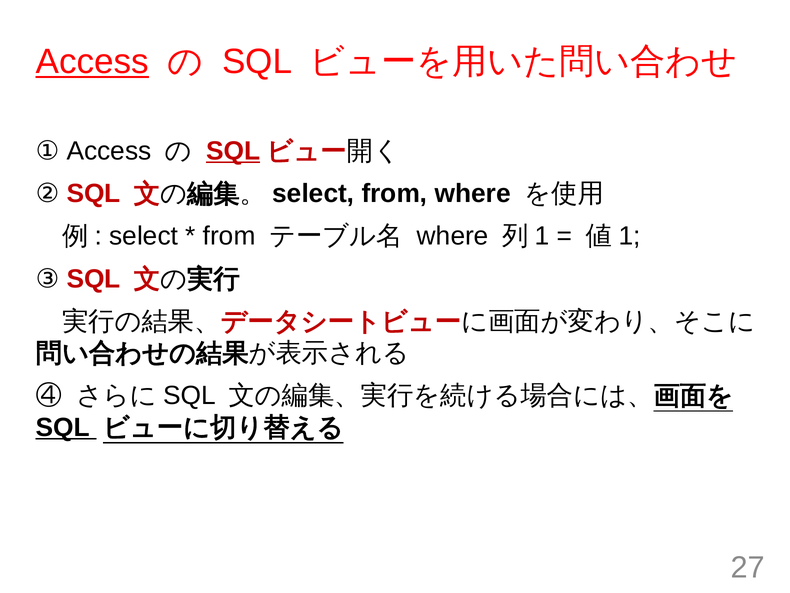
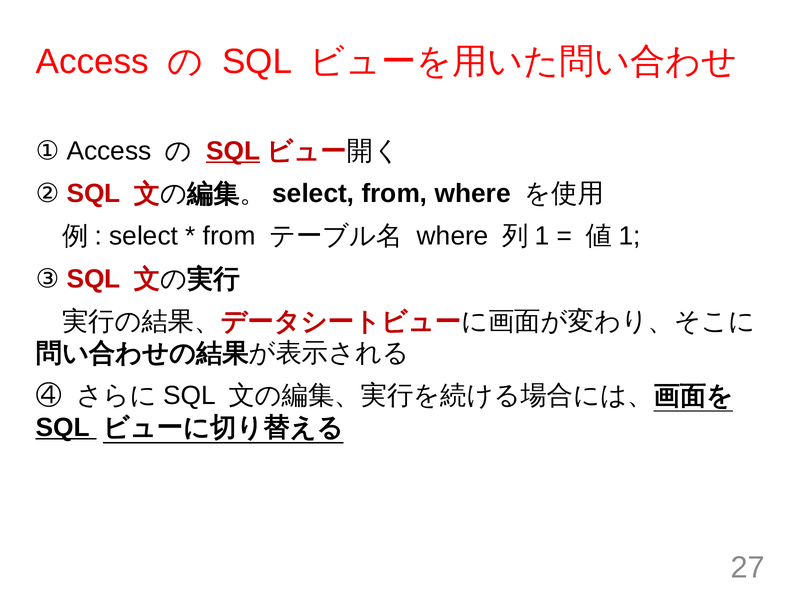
Access underline: present -> none (92, 62)
